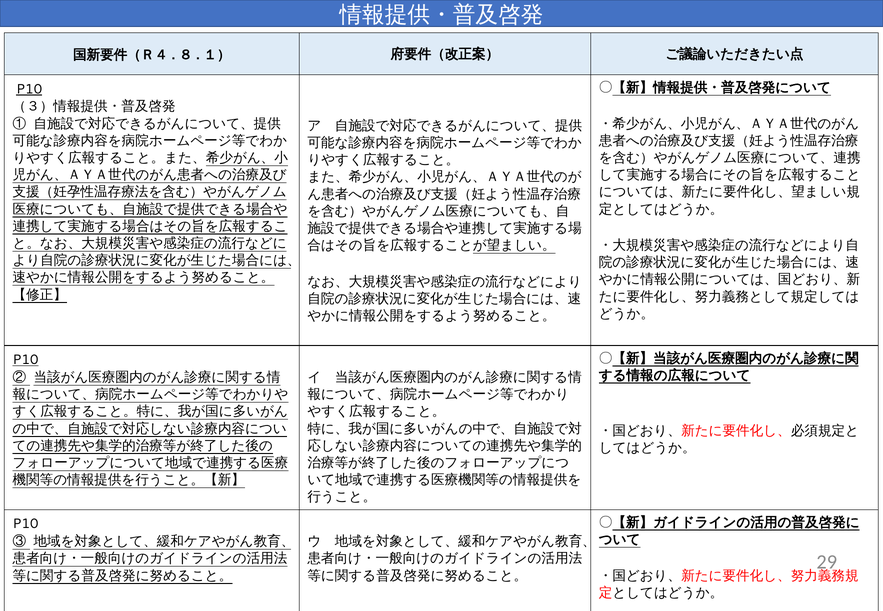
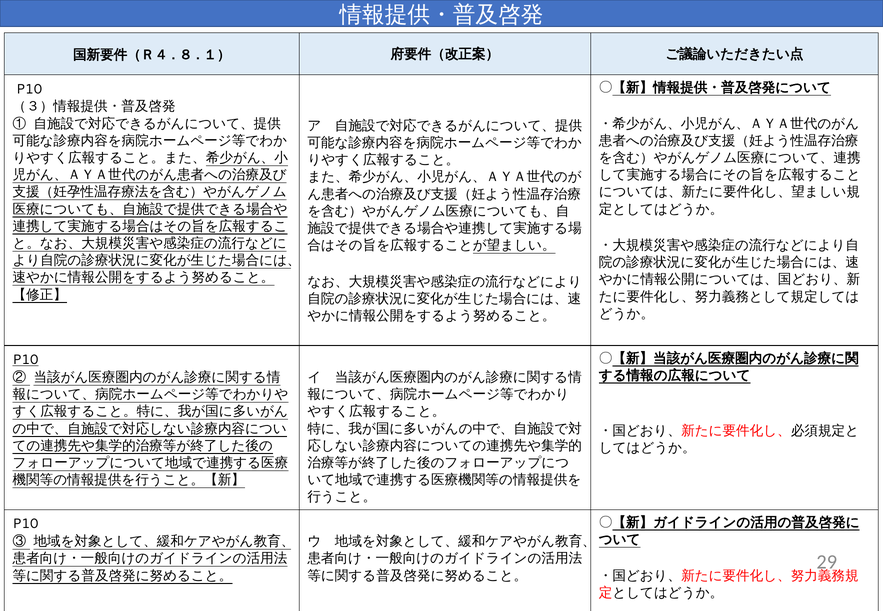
P10 underline: present -> none (29, 89)
